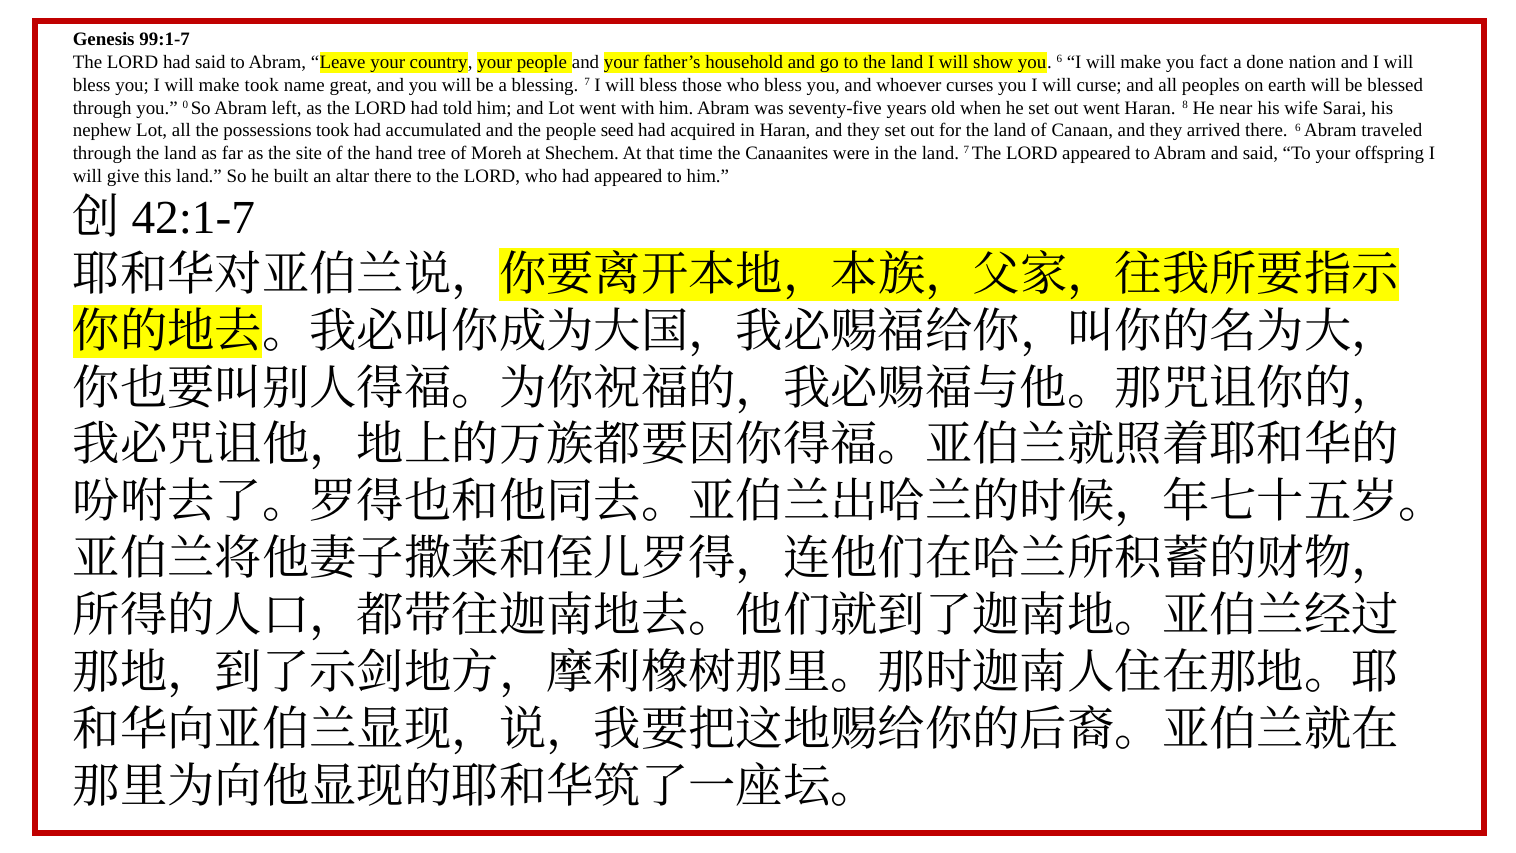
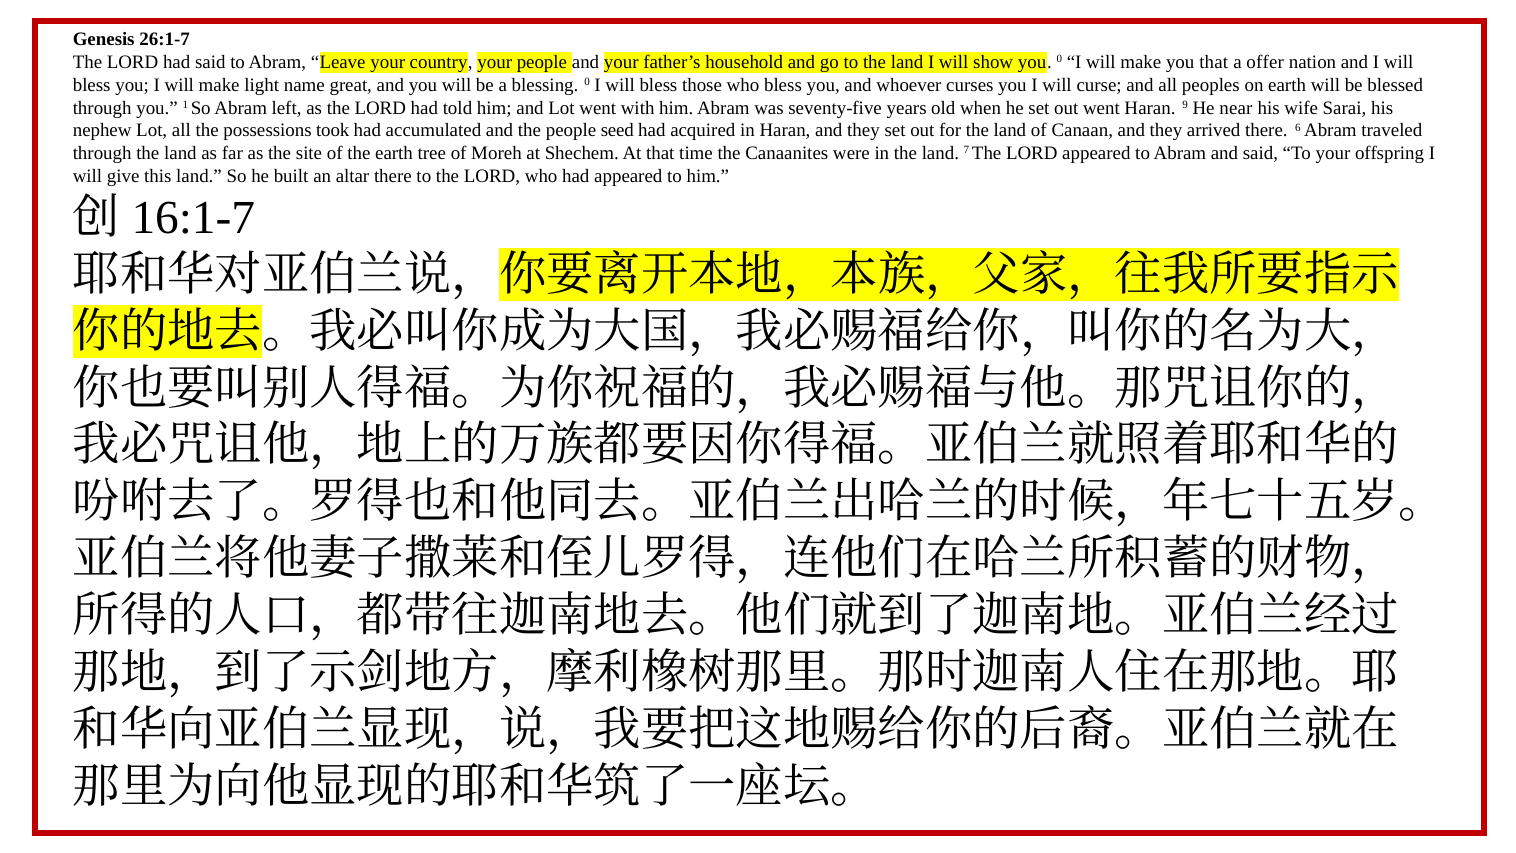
99:1-7: 99:1-7 -> 26:1-7 (165, 40)
you 6: 6 -> 0 (1059, 59)
you fact: fact -> that (1214, 62)
done: done -> offer (1265, 62)
make took: took -> light (262, 85)
blessing 7: 7 -> 0 (587, 82)
0: 0 -> 1 (185, 105)
8: 8 -> 9 (1185, 105)
the hand: hand -> earth (394, 153)
42:1-7: 42:1-7 -> 16:1-7 (193, 218)
